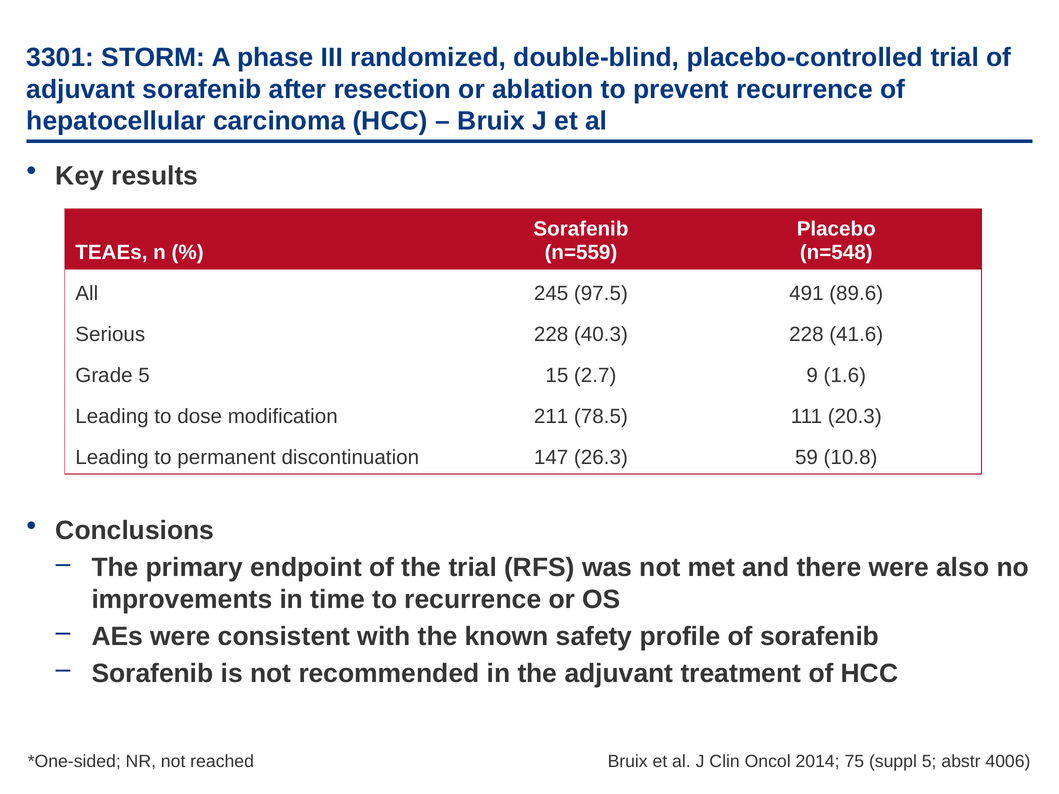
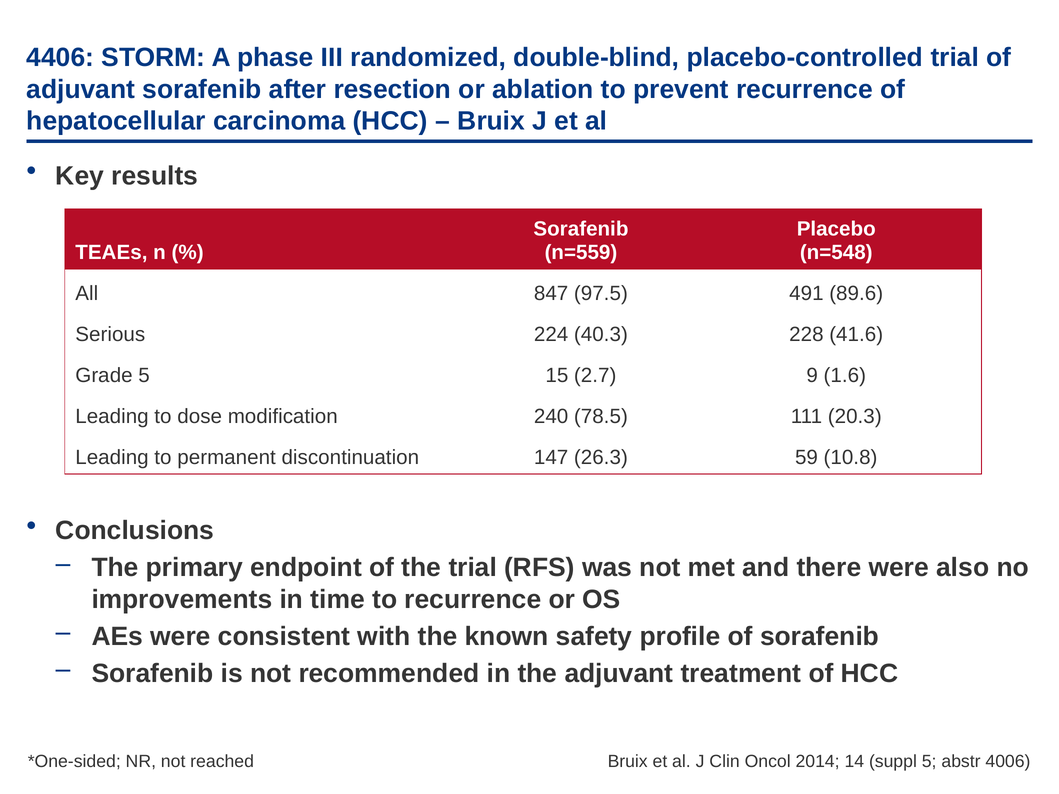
3301: 3301 -> 4406 (60, 58)
245: 245 -> 847 (551, 293)
Serious 228: 228 -> 224 (551, 334)
211: 211 -> 240 (551, 416)
75: 75 -> 14 (854, 762)
